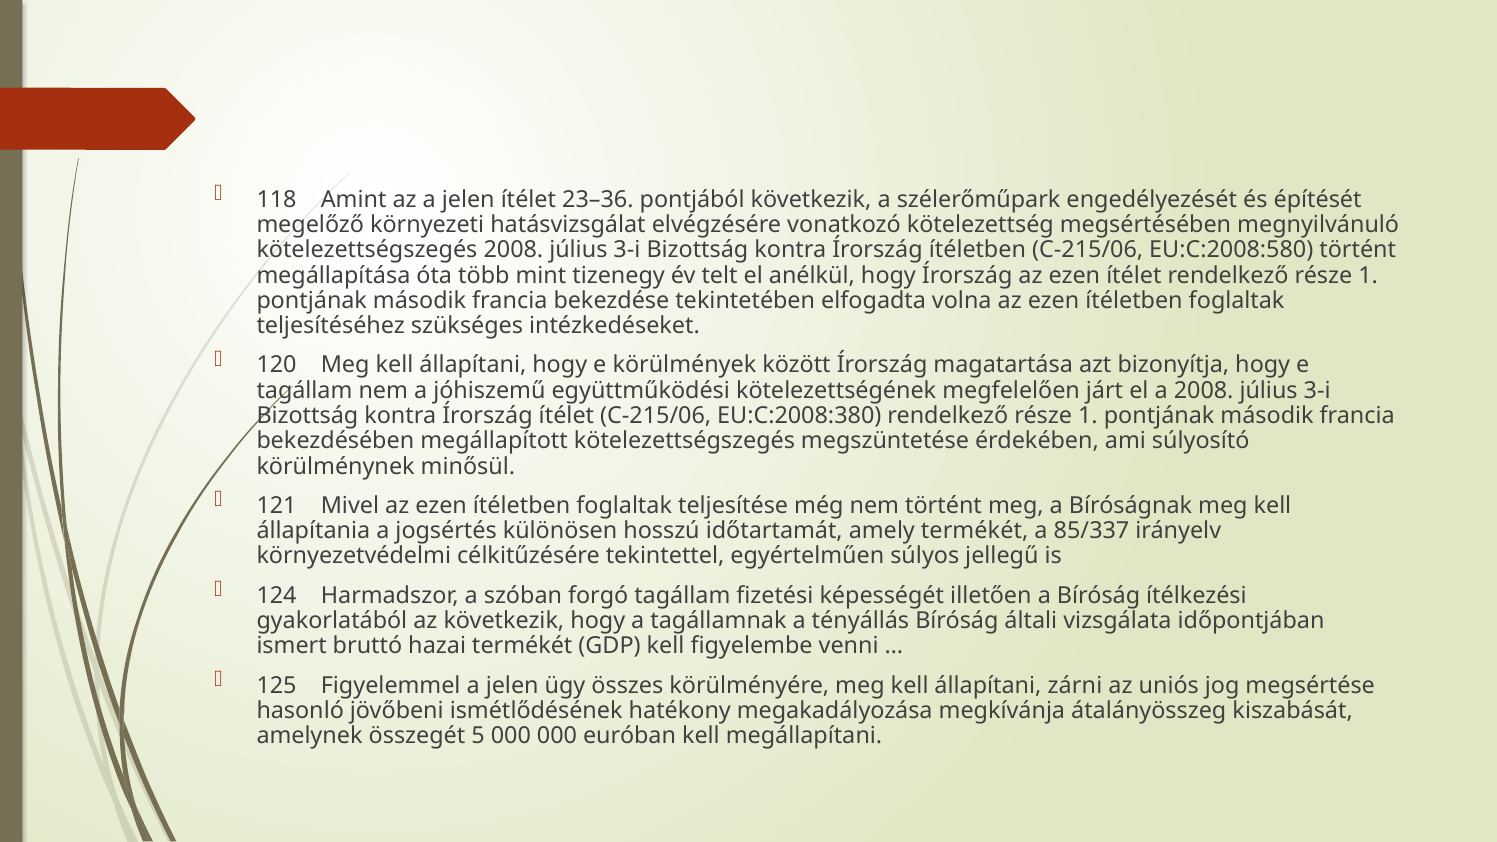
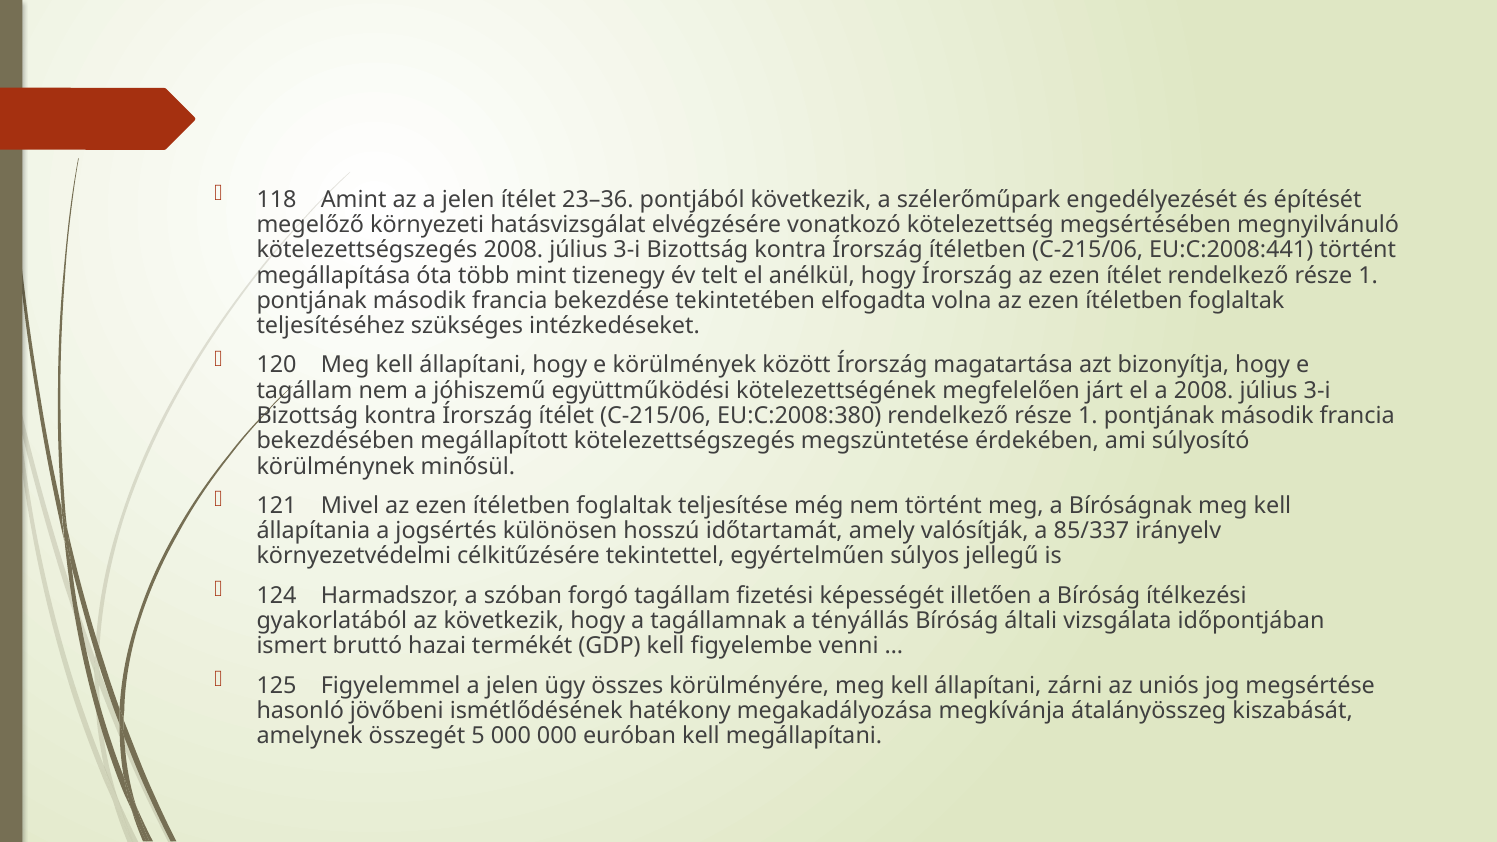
EU:C:2008:580: EU:C:2008:580 -> EU:C:2008:441 (1231, 250)
amely termékét: termékét -> valósítják (975, 531)
